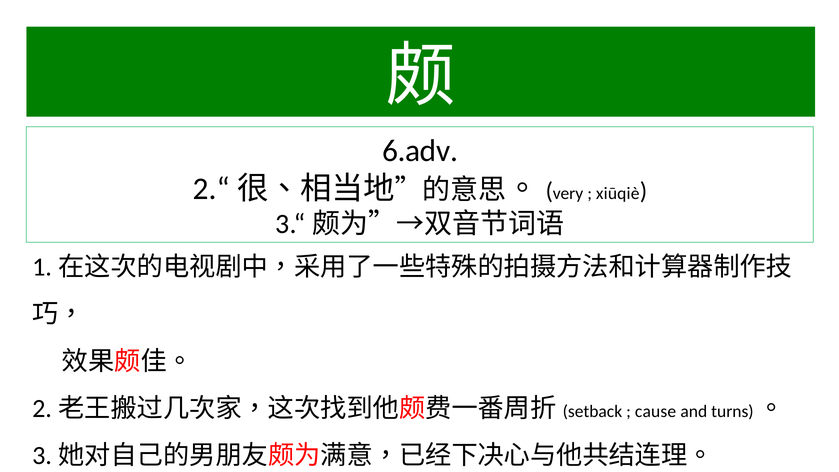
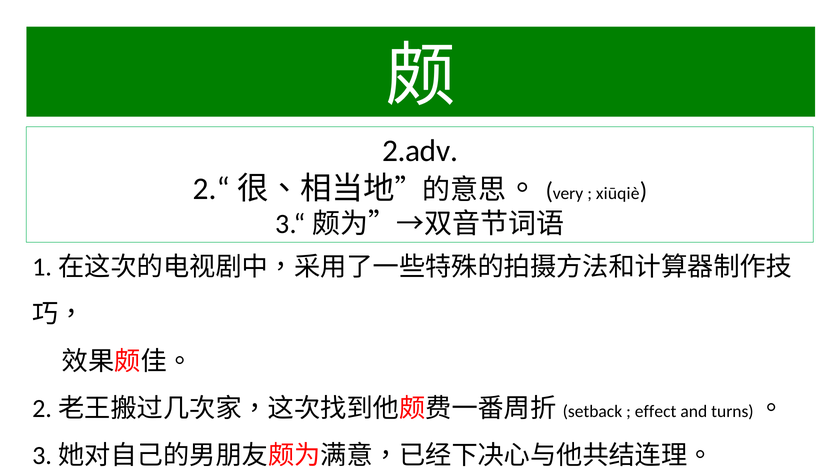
6.adv: 6.adv -> 2.adv (420, 151)
cause: cause -> effect (656, 411)
